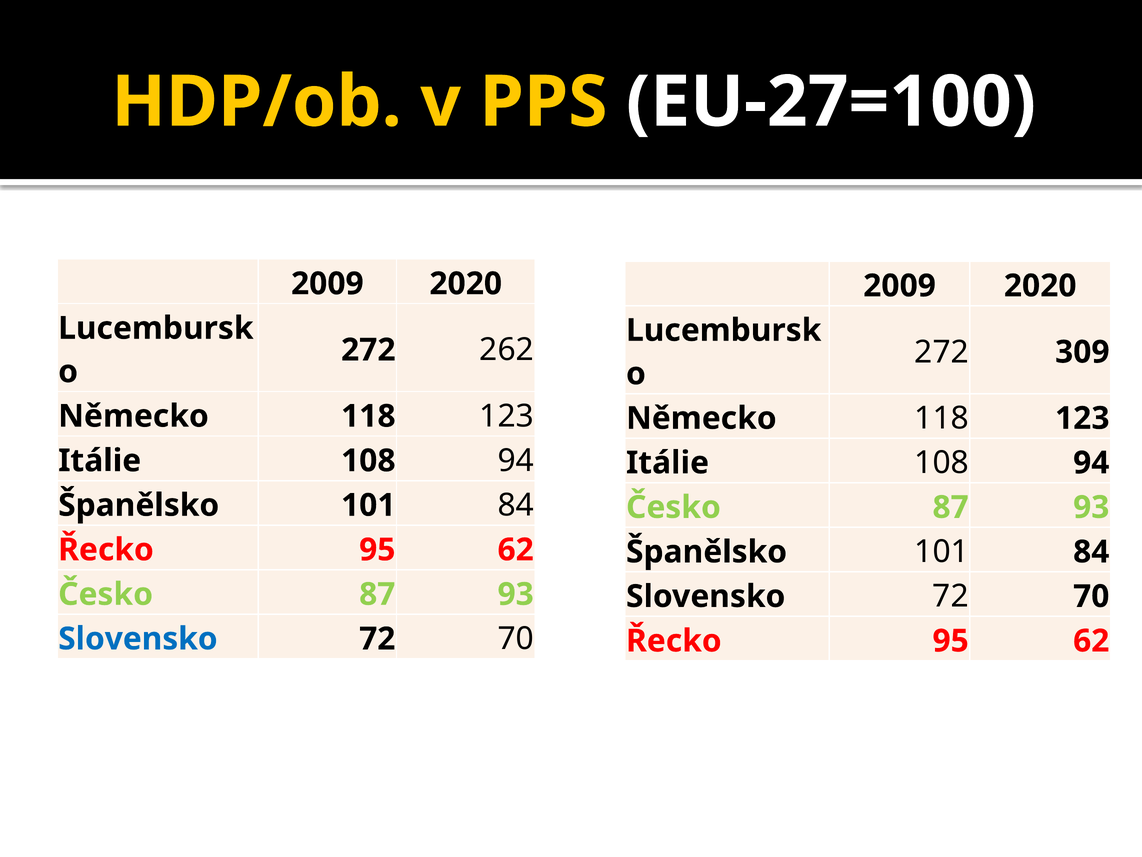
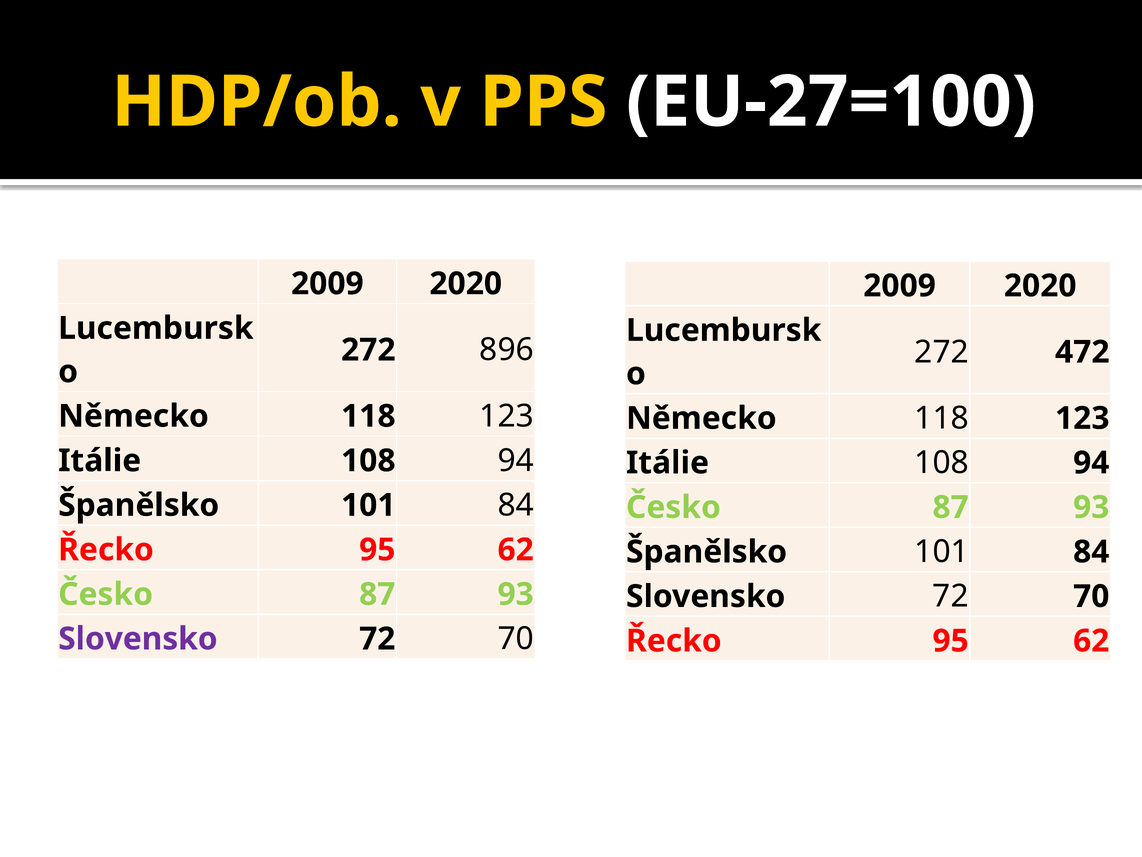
309: 309 -> 472 (1082, 352)
262: 262 -> 896 (507, 350)
Slovensko colour: blue -> purple (138, 639)
